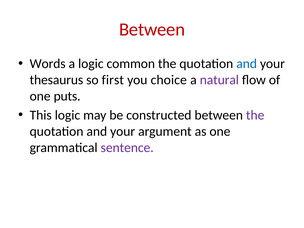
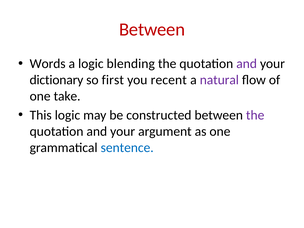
common: common -> blending (131, 64)
and colour: blue -> purple (247, 64)
thesaurus: thesaurus -> dictionary (56, 80)
choice: choice -> recent (169, 80)
puts: puts -> take (67, 96)
sentence colour: purple -> blue (127, 148)
